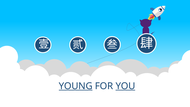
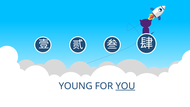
YOUNG underline: present -> none (76, 86)
